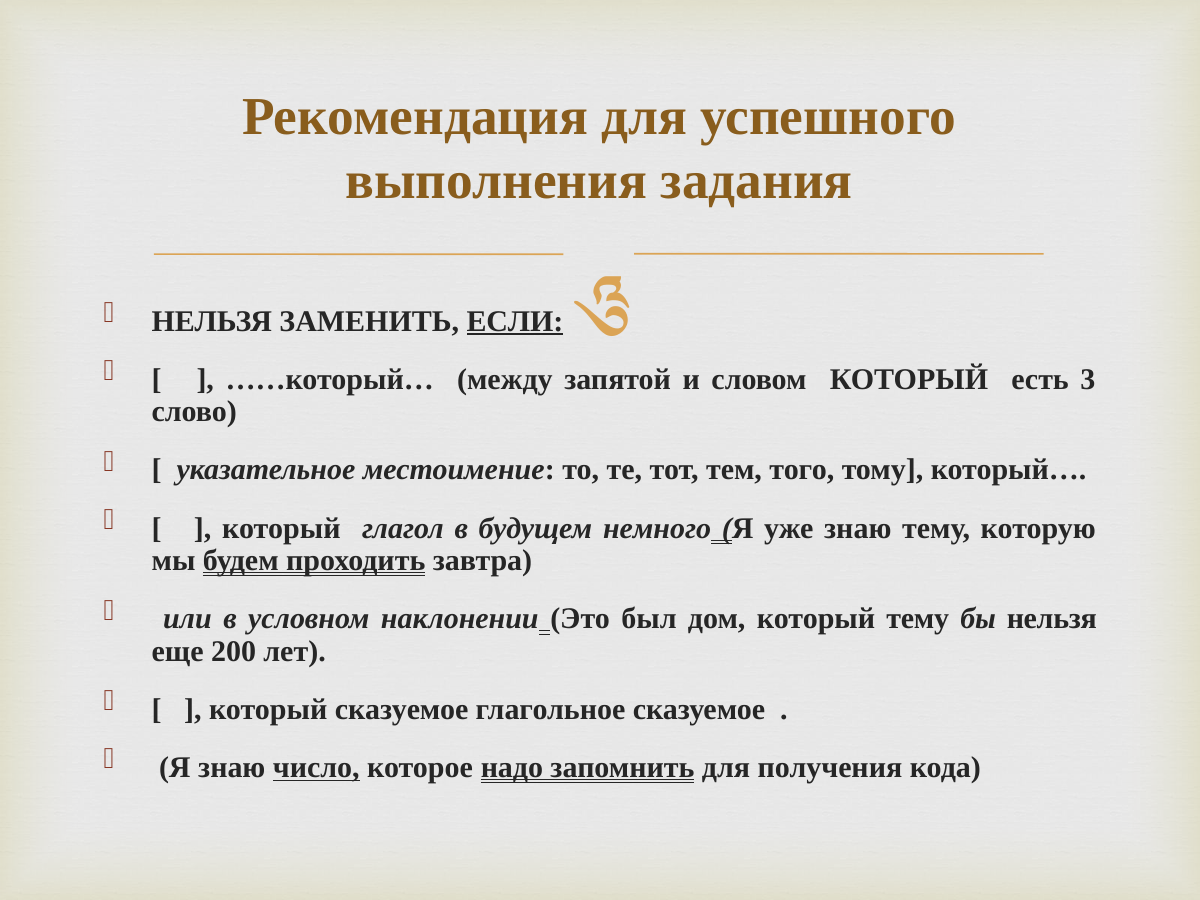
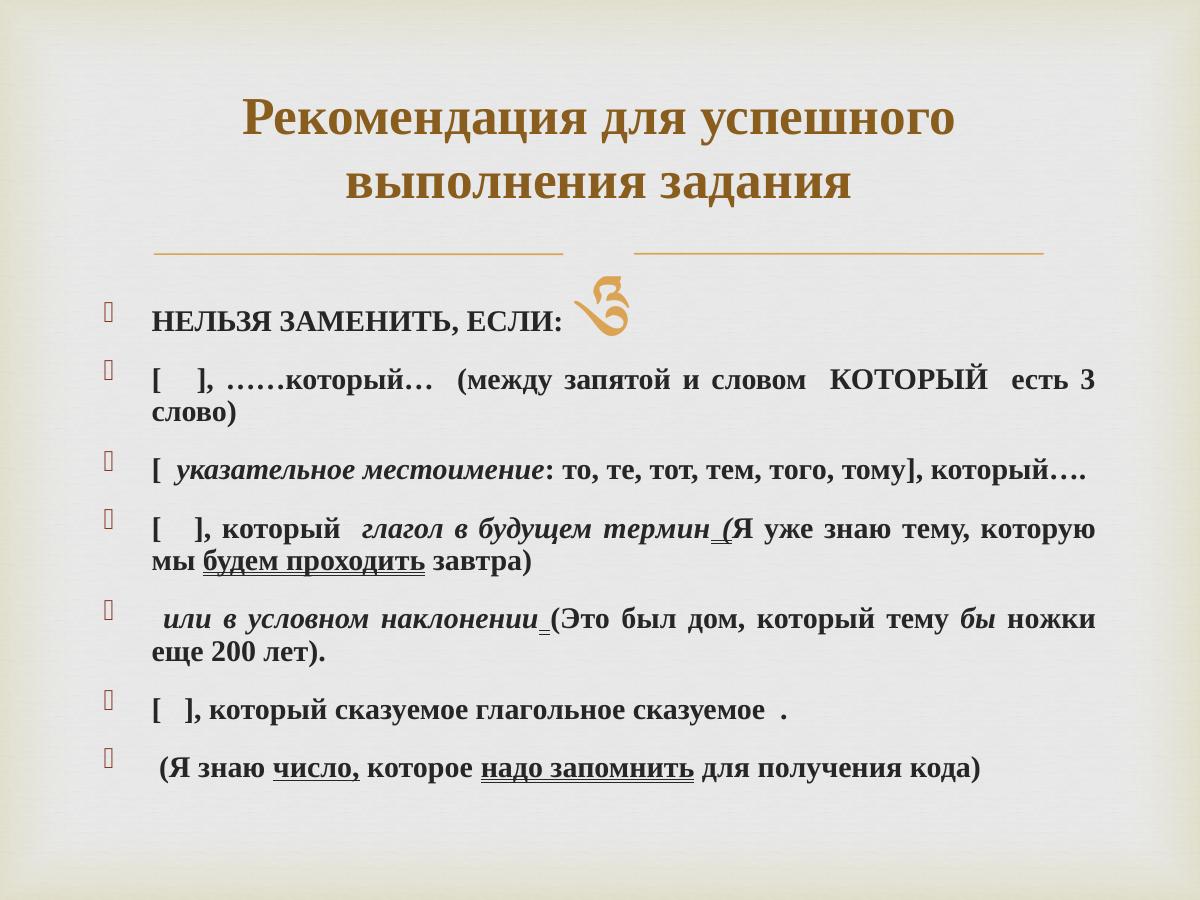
ЕСЛИ underline: present -> none (515, 321)
немного: немного -> термин (657, 528)
бы нельзя: нельзя -> ножки (1052, 619)
